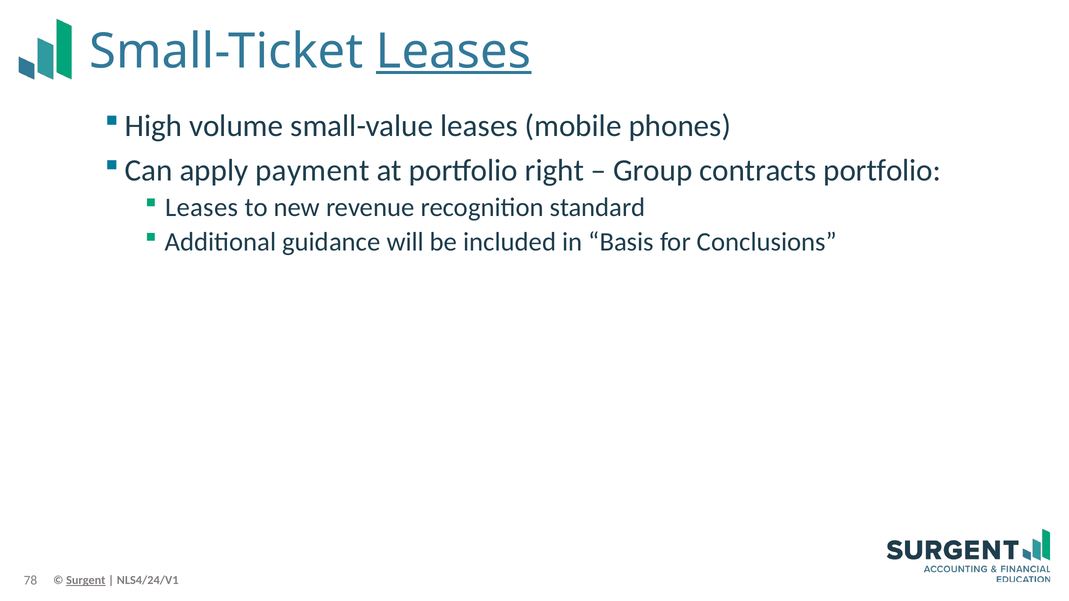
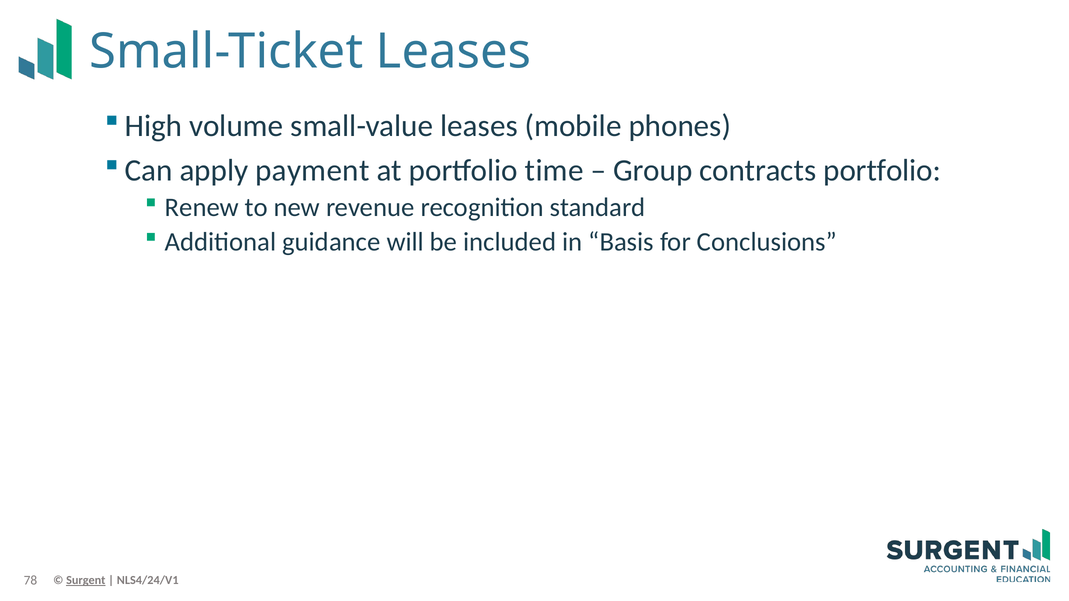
Leases underline: present -> none (454, 51)
right: right -> time (554, 171)
Leases: Leases -> Renew (202, 208)
